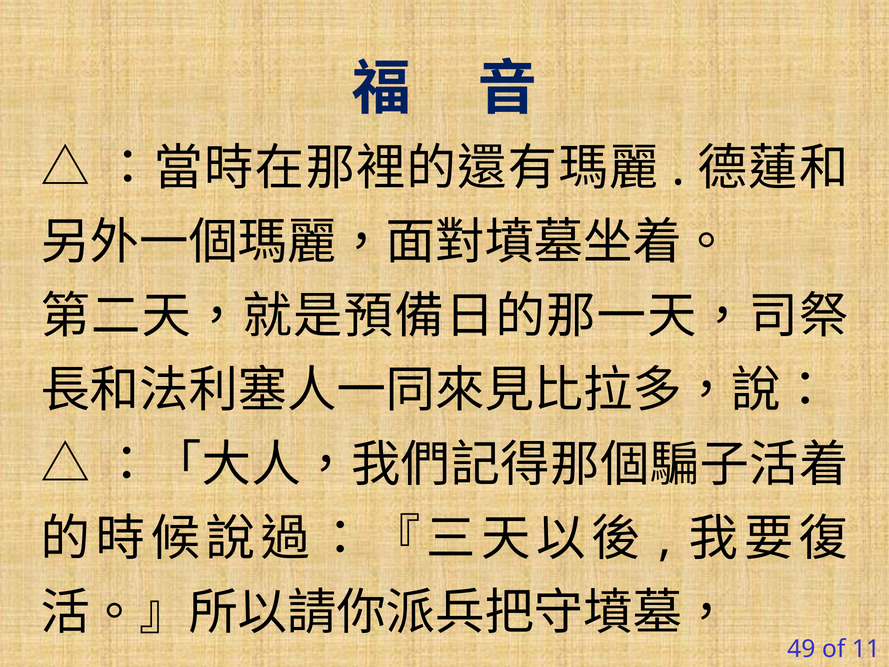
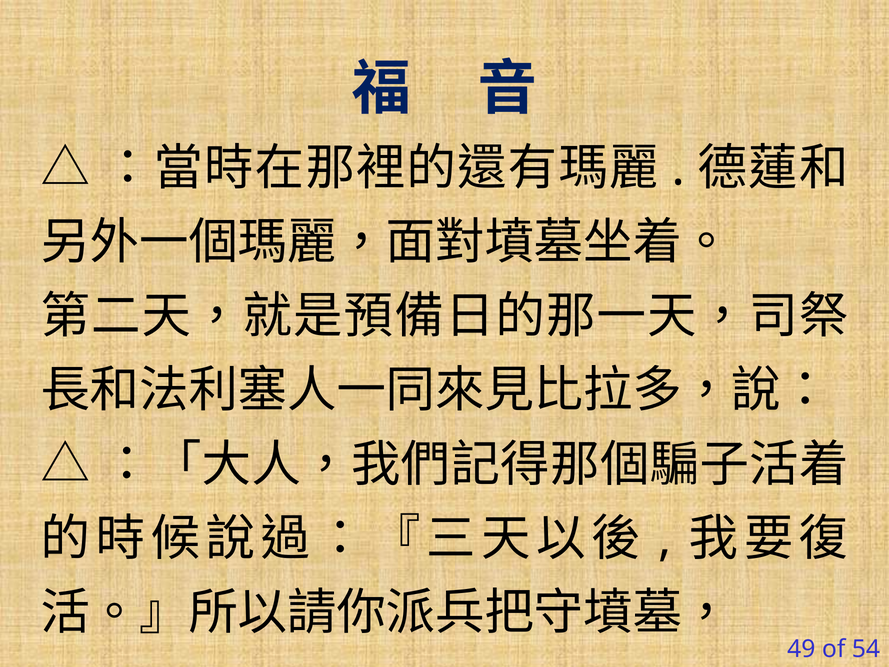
11: 11 -> 54 (866, 649)
